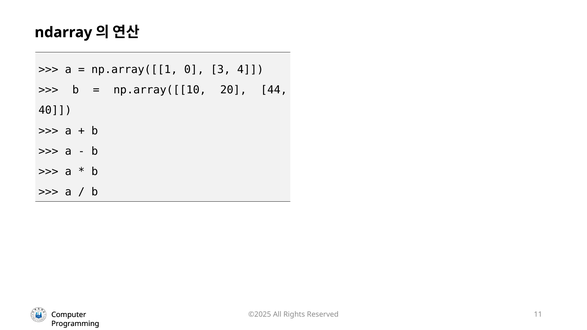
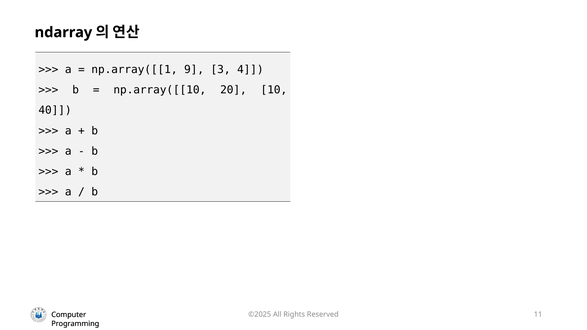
0: 0 -> 9 (194, 70)
44: 44 -> 10 (274, 90)
